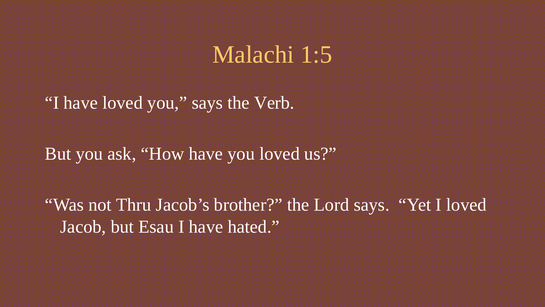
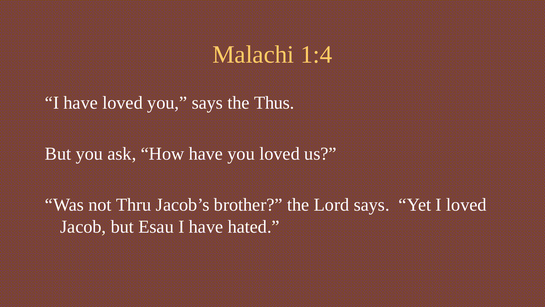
1:5: 1:5 -> 1:4 (316, 55)
Verb: Verb -> Thus (274, 103)
